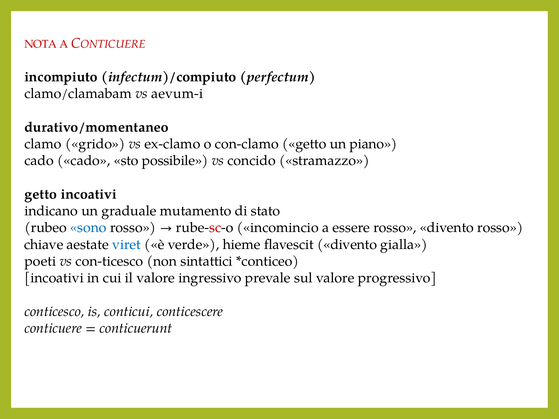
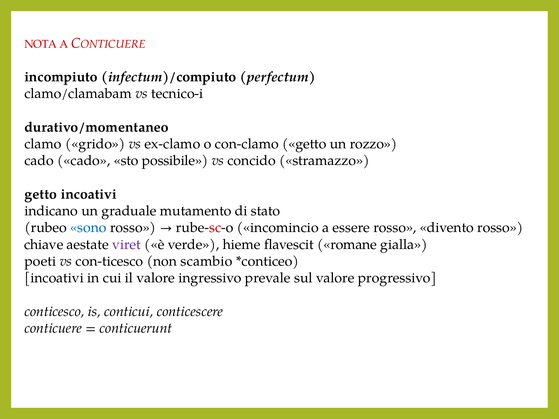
aevum-i: aevum-i -> tecnico-i (177, 94)
piano: piano -> rozzo (373, 144)
viret colour: blue -> purple (127, 245)
flavescit divento: divento -> romane (347, 245)
sintattici: sintattici -> scambio (206, 261)
